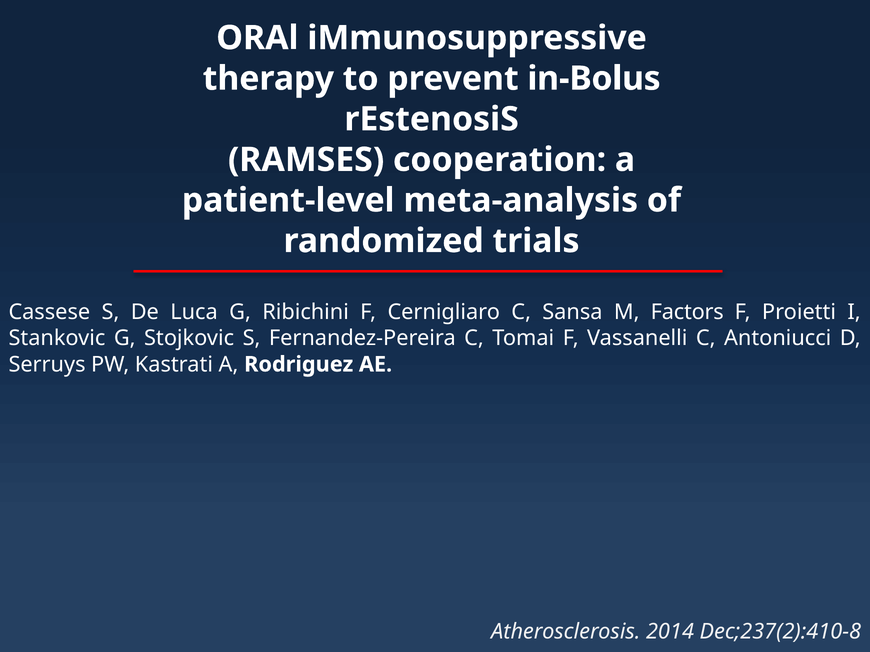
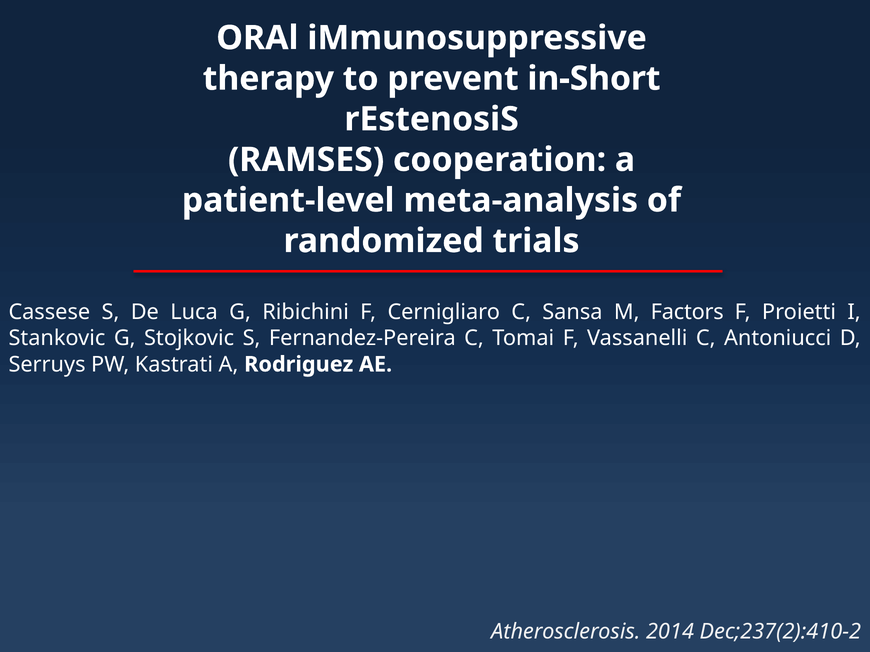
in-Bolus: in-Bolus -> in-Short (594, 79)
Dec;237(2):410-8: Dec;237(2):410-8 -> Dec;237(2):410-2 (780, 632)
